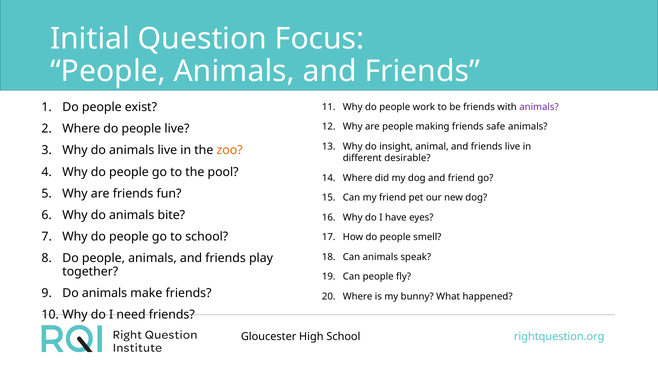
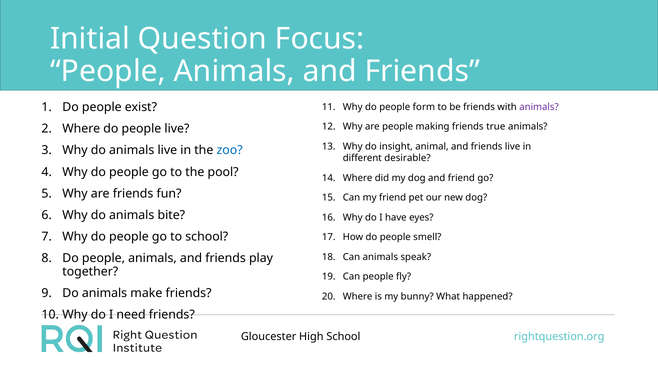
work: work -> form (424, 107)
safe: safe -> true (496, 127)
zoo colour: orange -> blue (230, 150)
